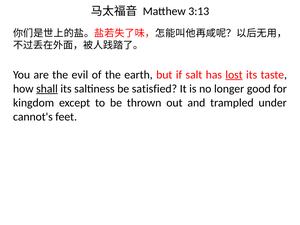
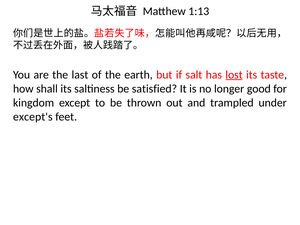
3:13: 3:13 -> 1:13 (199, 11)
evil: evil -> last (80, 75)
shall underline: present -> none (47, 89)
cannot's: cannot's -> except's (33, 117)
